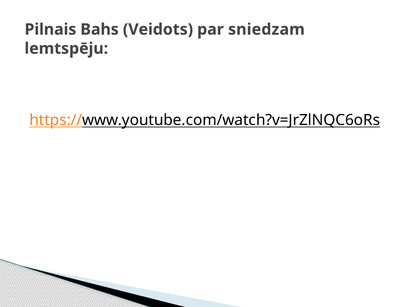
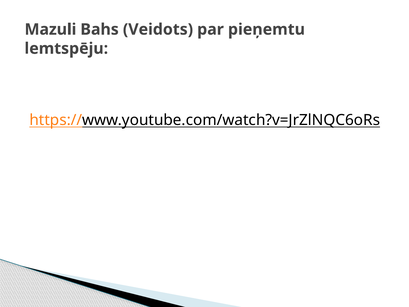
Pilnais: Pilnais -> Mazuli (50, 29)
sniedzam: sniedzam -> pieņemtu (266, 29)
